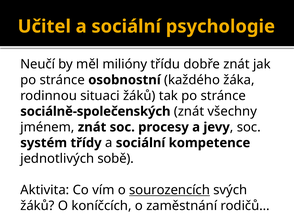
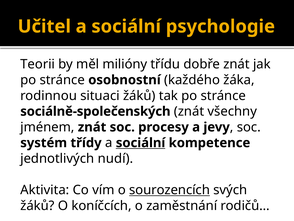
Neučí: Neučí -> Teorii (38, 64)
sociální underline: none -> present (141, 143)
sobě: sobě -> nudí (115, 158)
